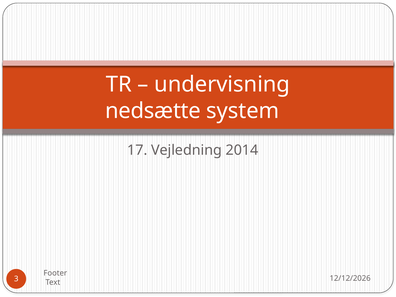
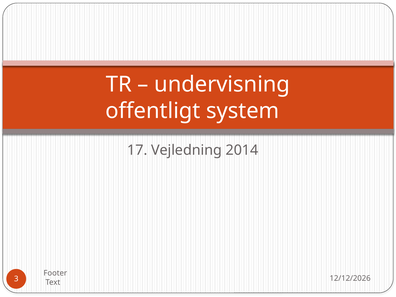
nedsætte: nedsætte -> offentligt (153, 111)
